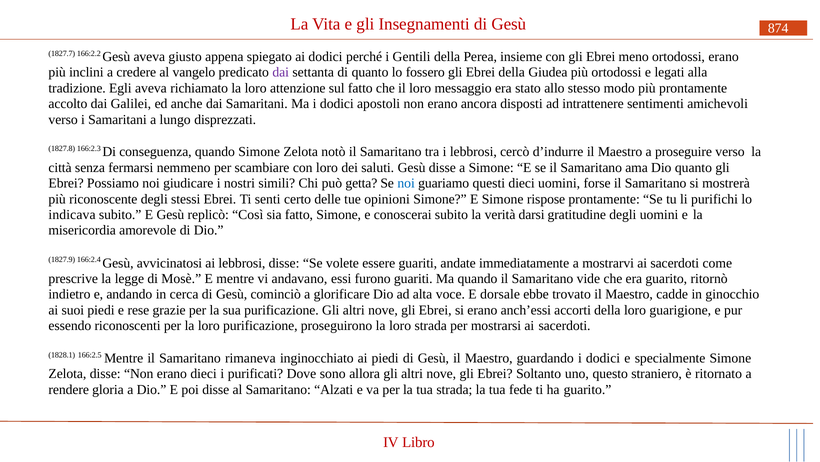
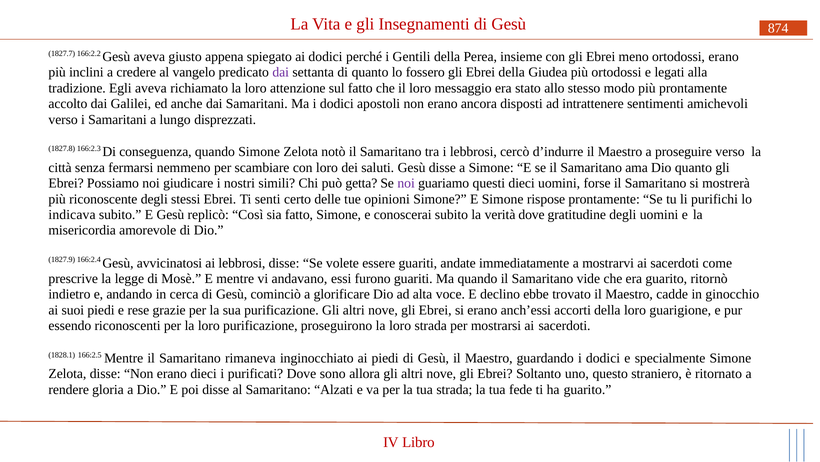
noi colour: blue -> purple (406, 183)
verità darsi: darsi -> dove (532, 215)
dorsale: dorsale -> declino (500, 294)
